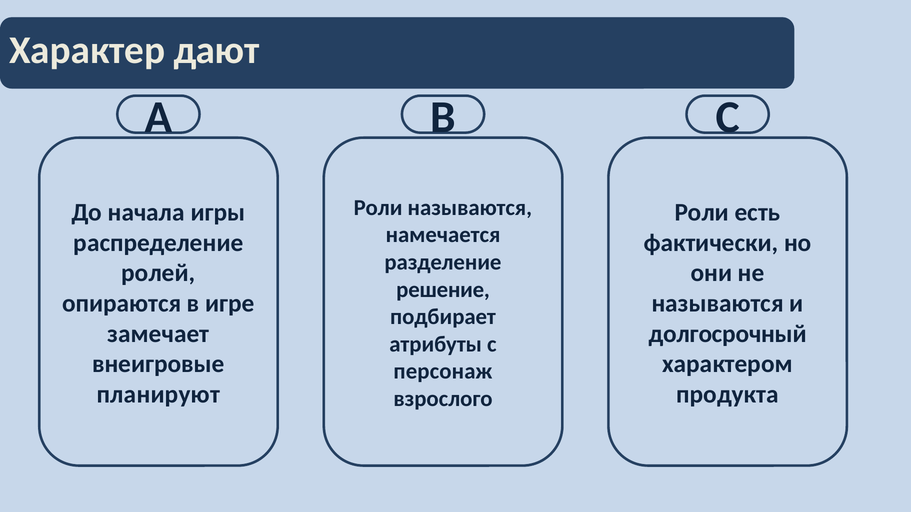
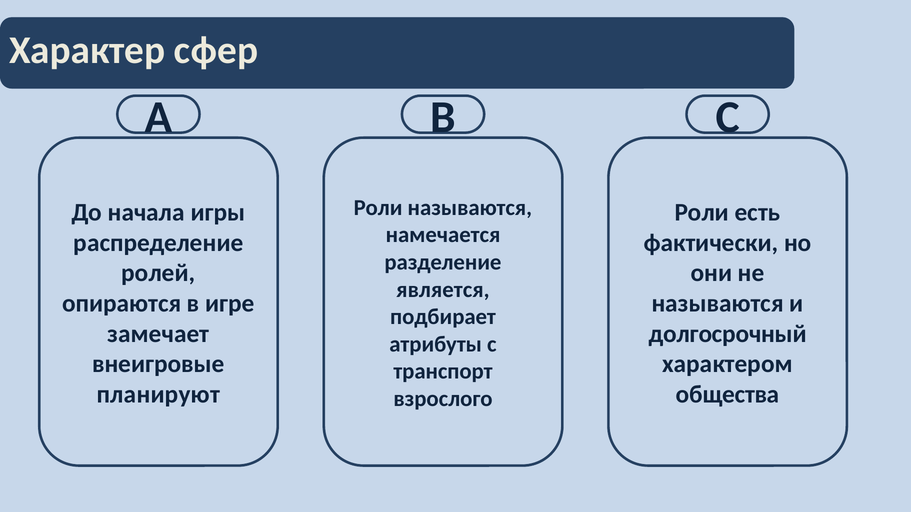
дают: дают -> сфер (216, 50)
решение: решение -> является (443, 290)
персонаж: персонаж -> транспорт (443, 372)
продукта: продукта -> общества (728, 395)
